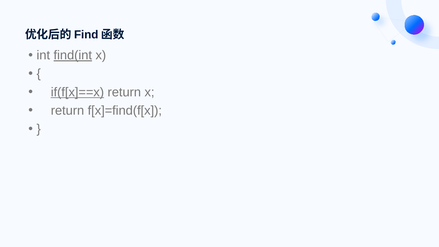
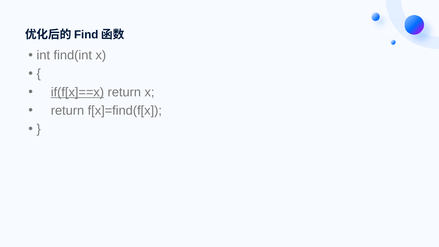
find(int underline: present -> none (73, 55)
